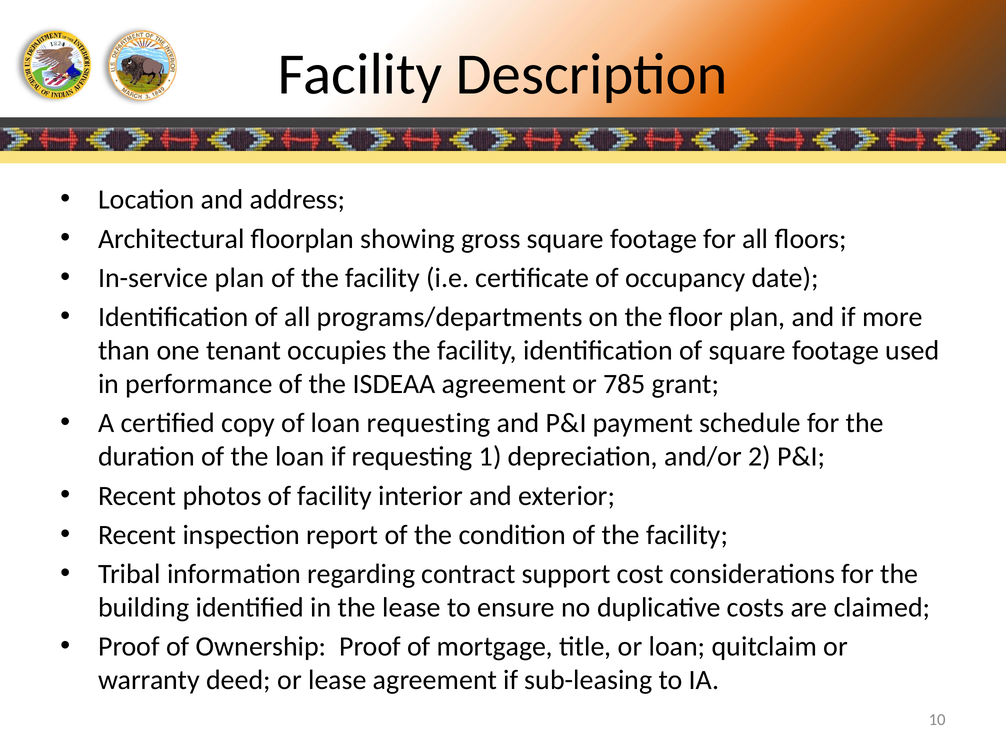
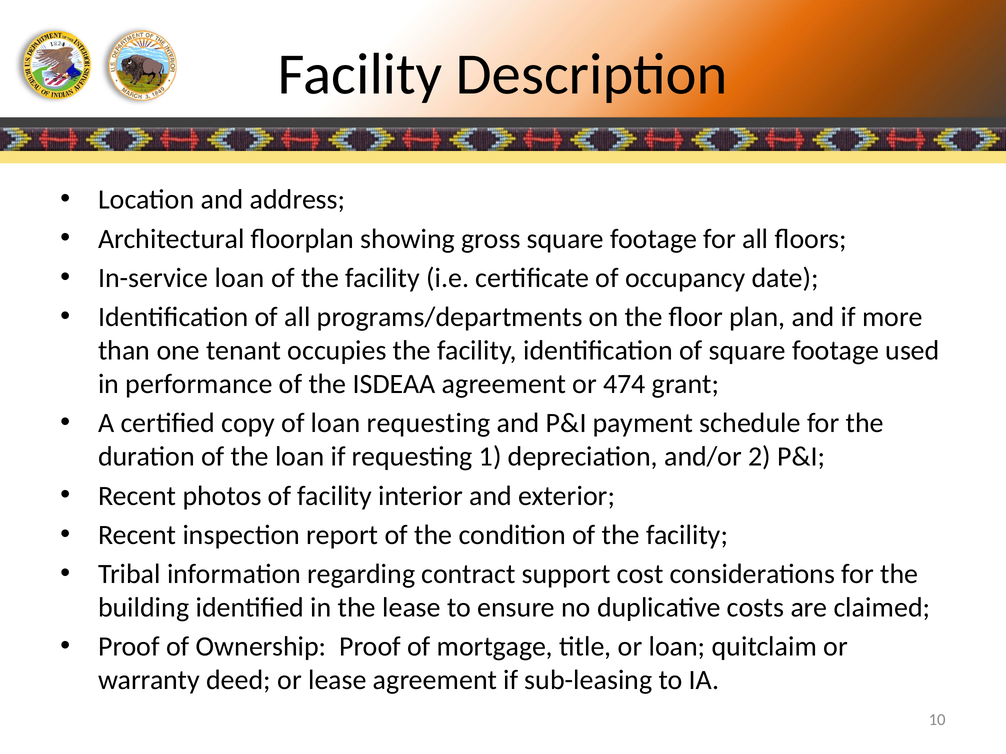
In-service plan: plan -> loan (240, 278)
785: 785 -> 474 (624, 384)
